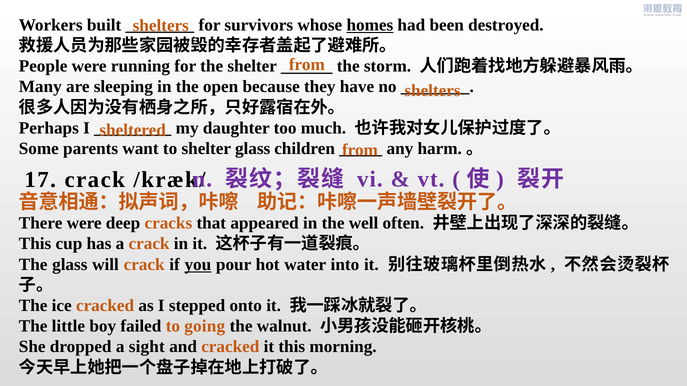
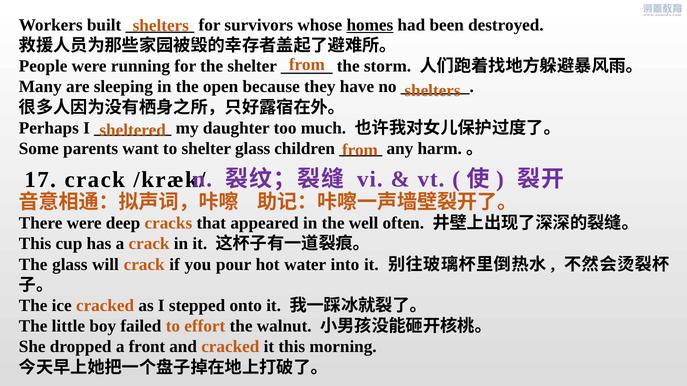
you underline: present -> none (198, 265)
going: going -> effort (205, 327)
sight: sight -> front (147, 347)
